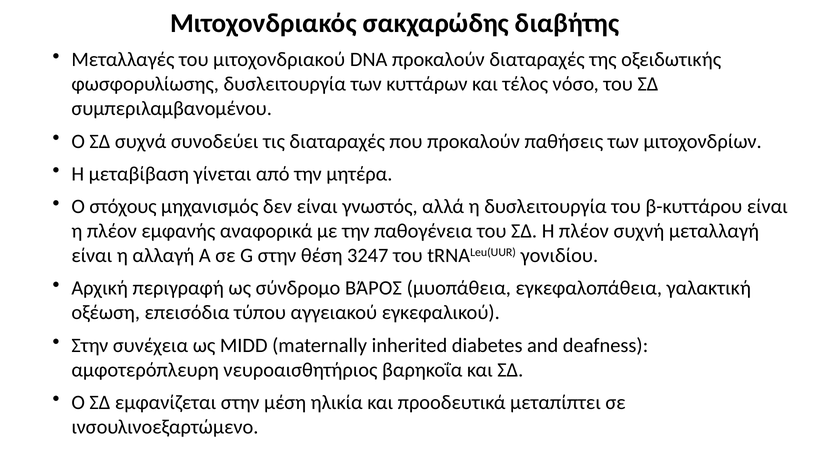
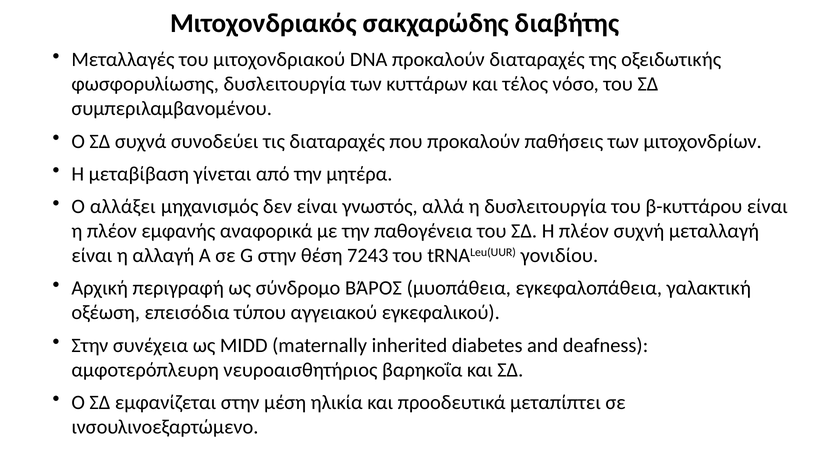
στόχους: στόχους -> αλλάξει (123, 207)
3247: 3247 -> 7243 (368, 256)
